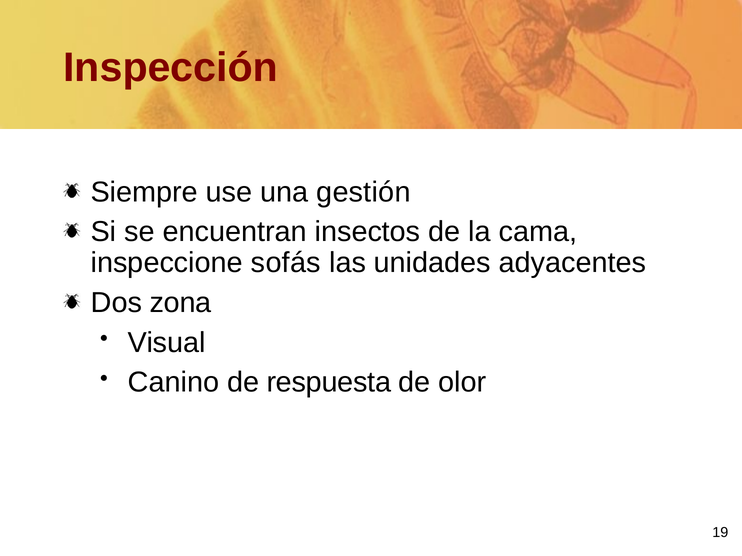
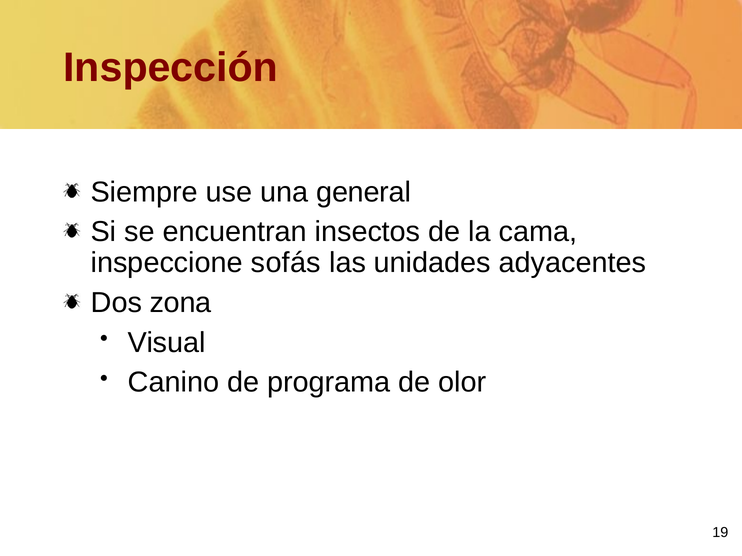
gestión: gestión -> general (364, 192)
respuesta: respuesta -> programa (329, 383)
